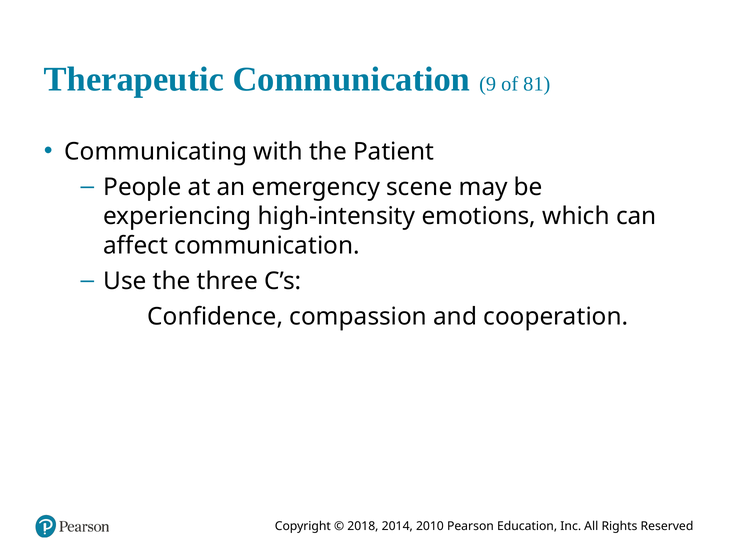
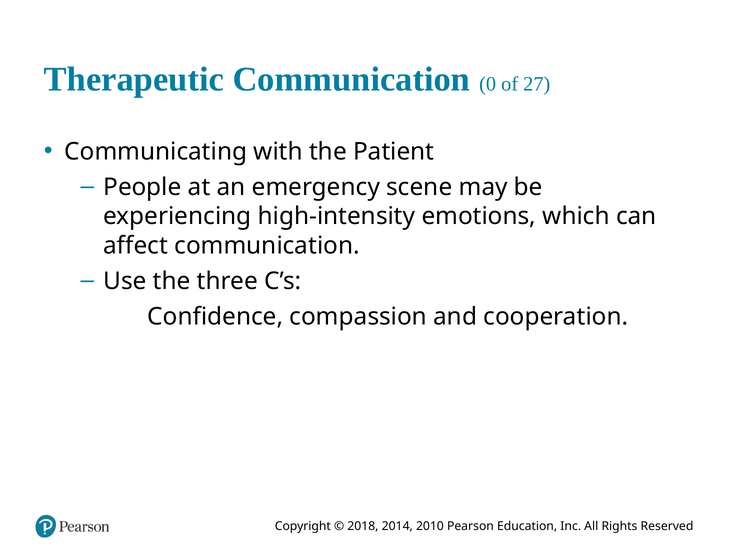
9: 9 -> 0 (488, 84)
81: 81 -> 27 (537, 84)
